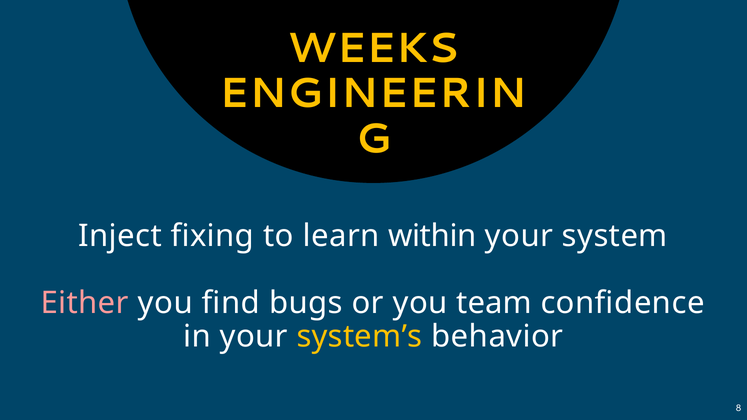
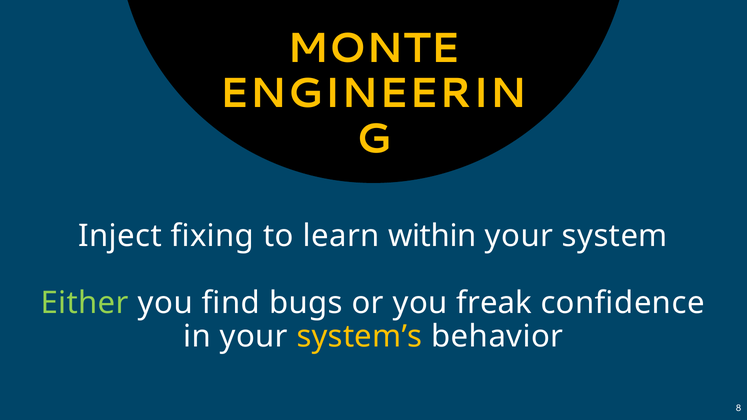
WEEKS: WEEKS -> MONTE (373, 48)
Either colour: pink -> light green (85, 303)
team: team -> freak (494, 303)
